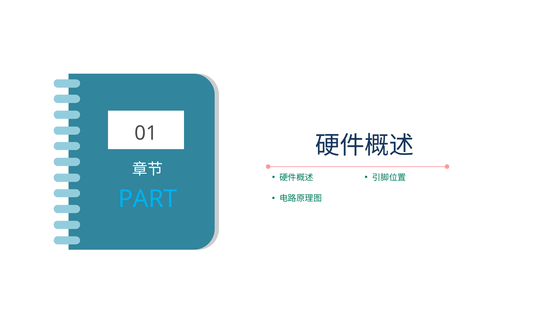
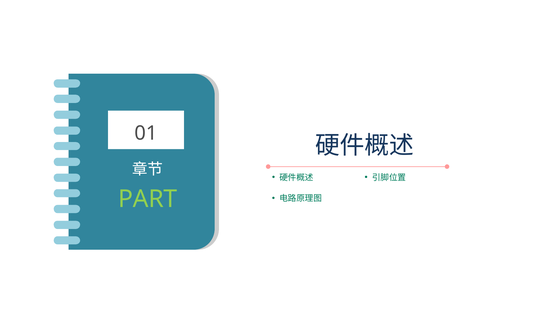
PART colour: light blue -> light green (148, 199)
